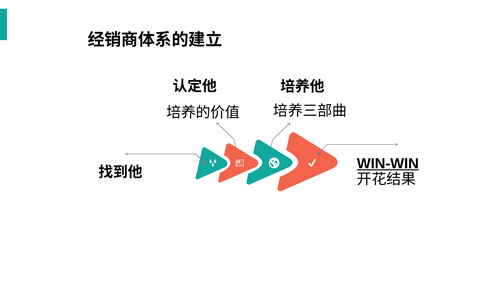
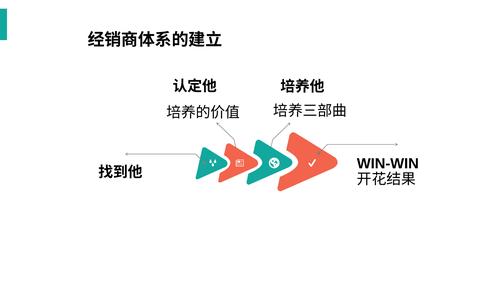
WIN-WIN underline: present -> none (388, 163)
